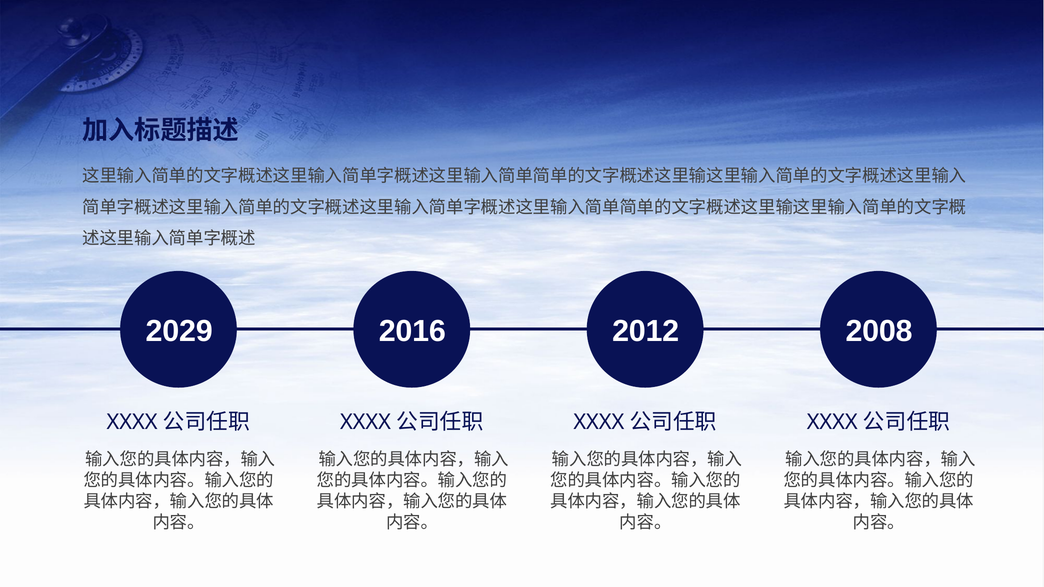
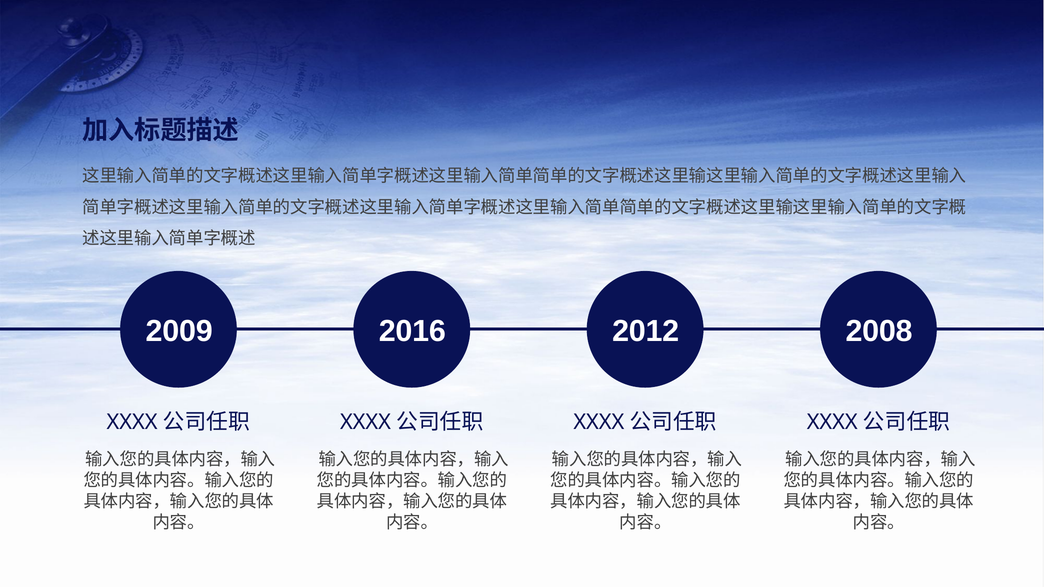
2029: 2029 -> 2009 (179, 331)
